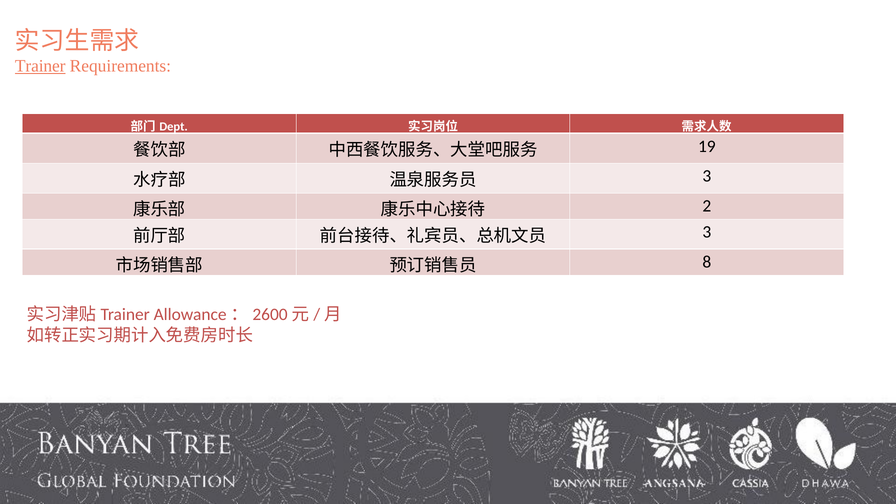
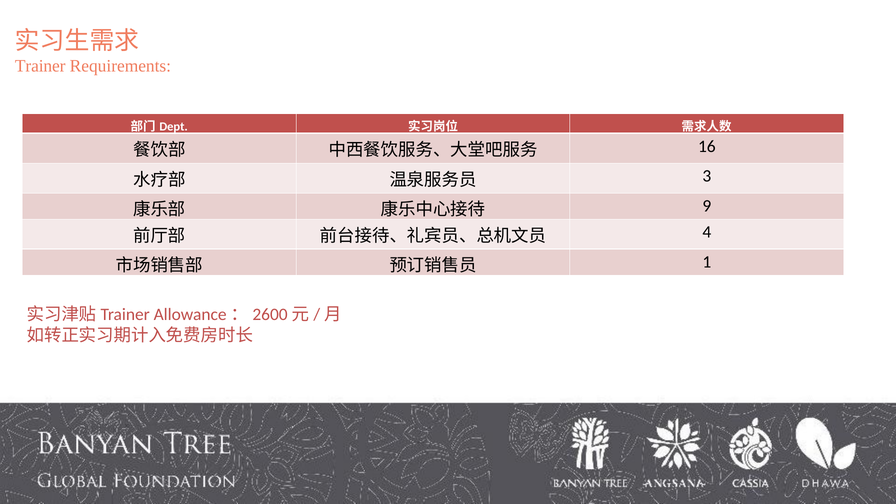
Trainer underline: present -> none (40, 66)
19: 19 -> 16 (707, 146)
2: 2 -> 9 (707, 206)
3: 3 -> 4 (707, 232)
8: 8 -> 1 (707, 262)
